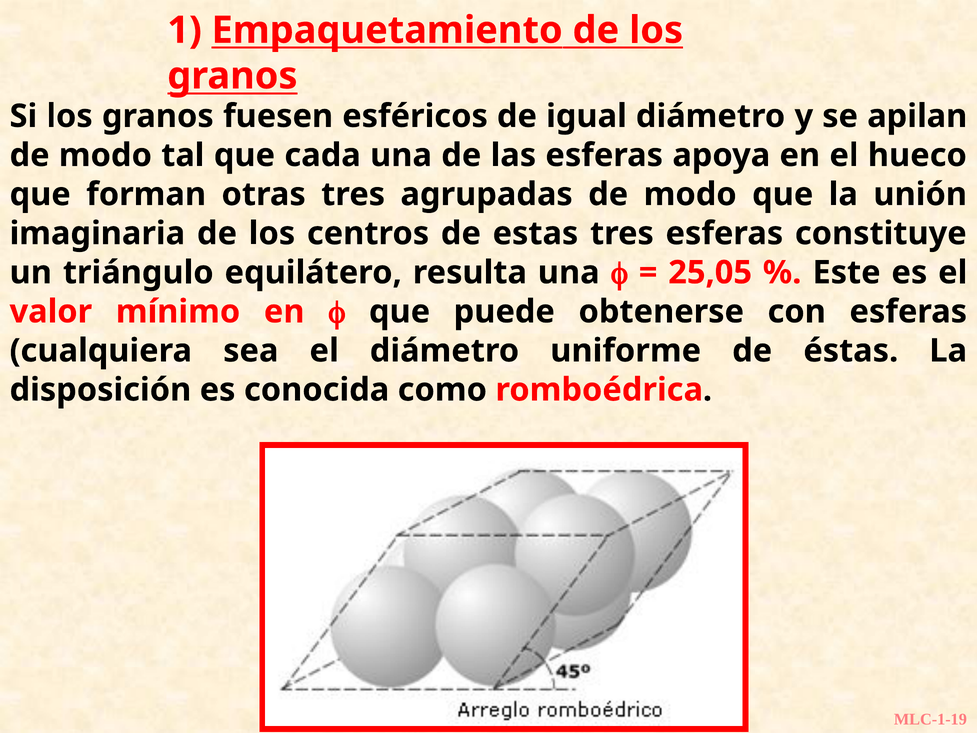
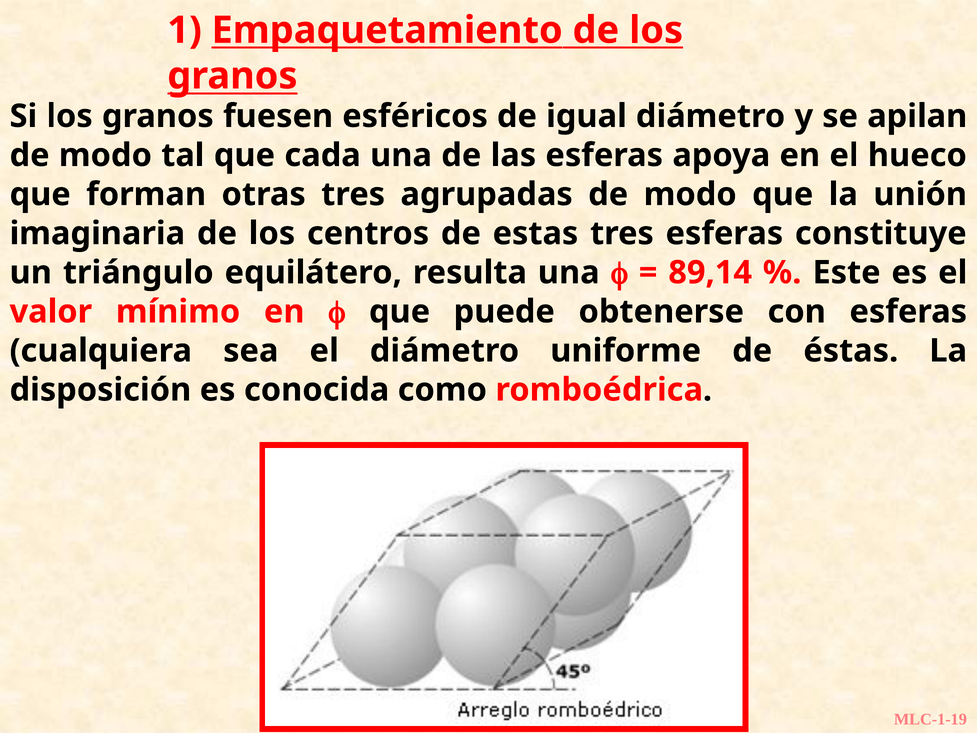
25,05: 25,05 -> 89,14 (710, 272)
